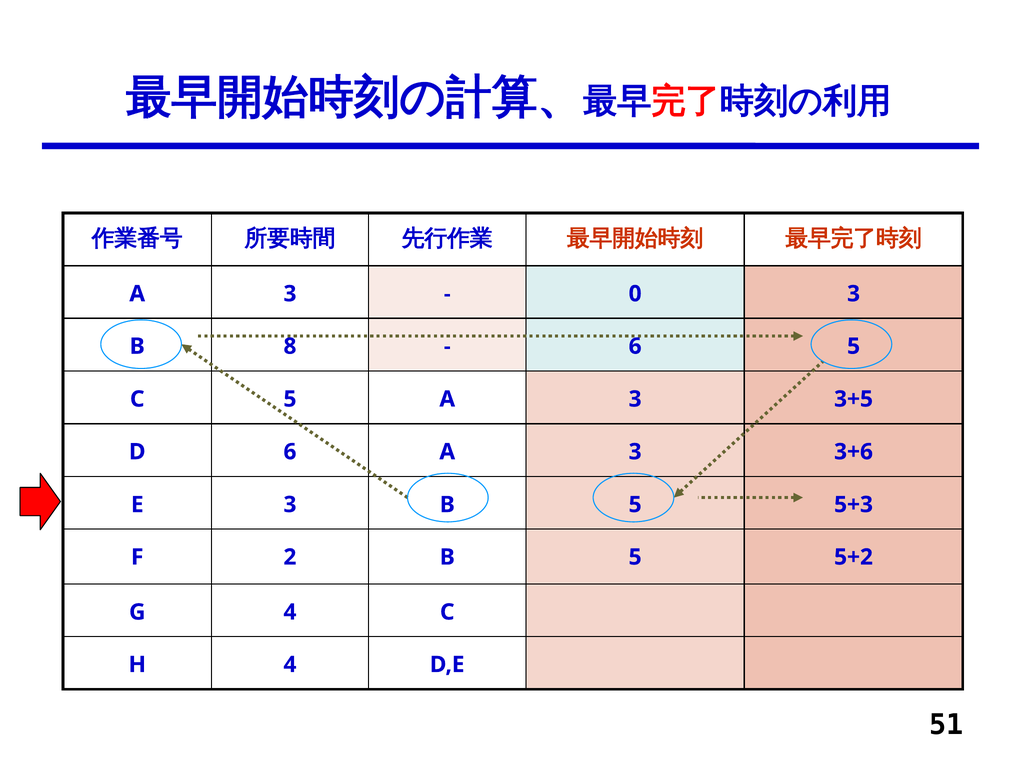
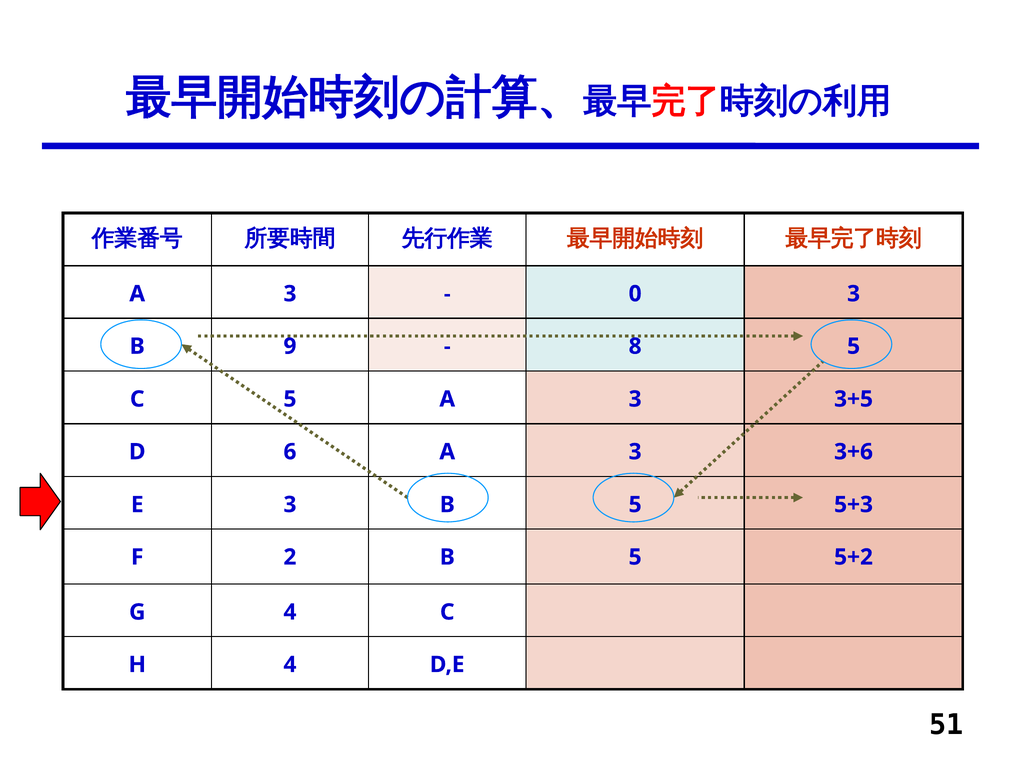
8: 8 -> 9 (290, 346)
6: 6 -> 8 (635, 346)
